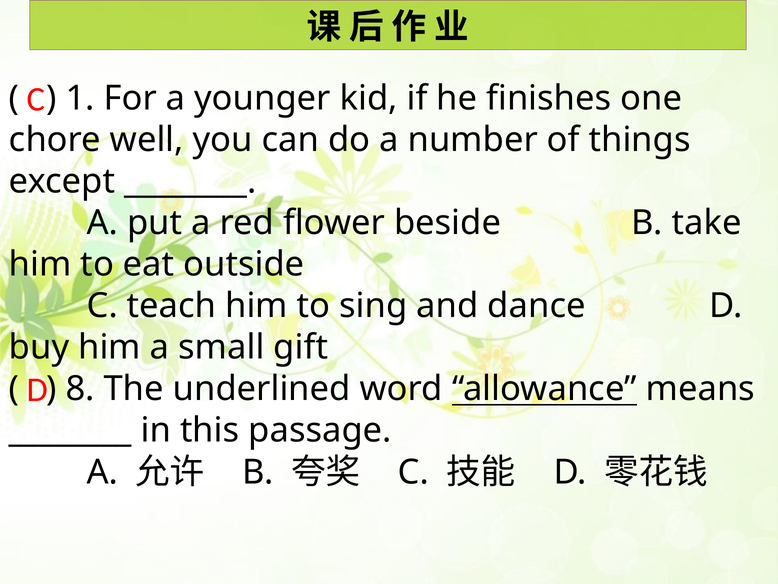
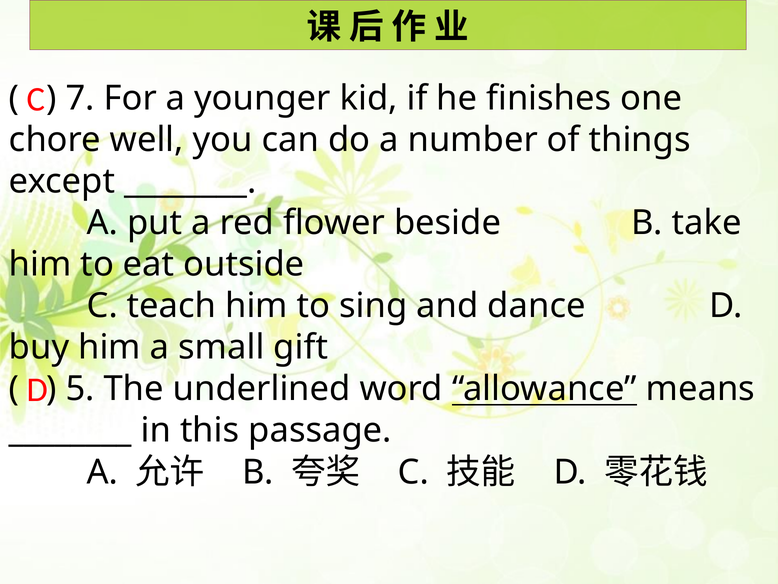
1: 1 -> 7 (80, 98)
8: 8 -> 5 (80, 389)
